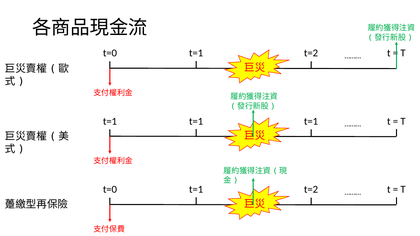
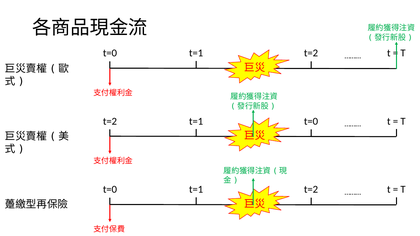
t=1: t=1 -> t=2 (110, 121)
t=1: t=1 -> t=0 (311, 121)
